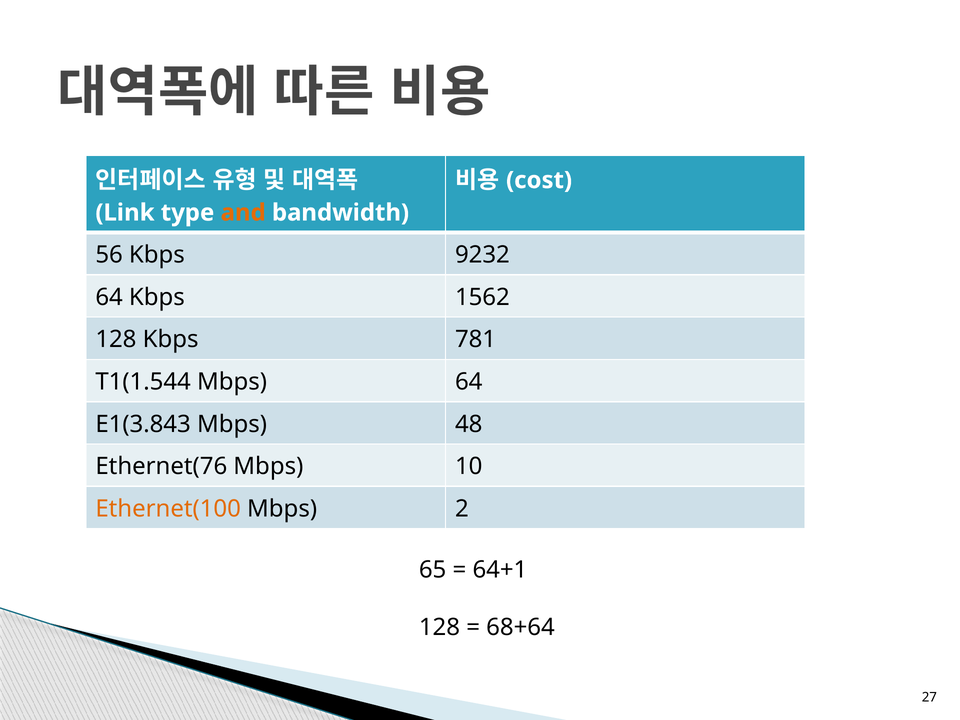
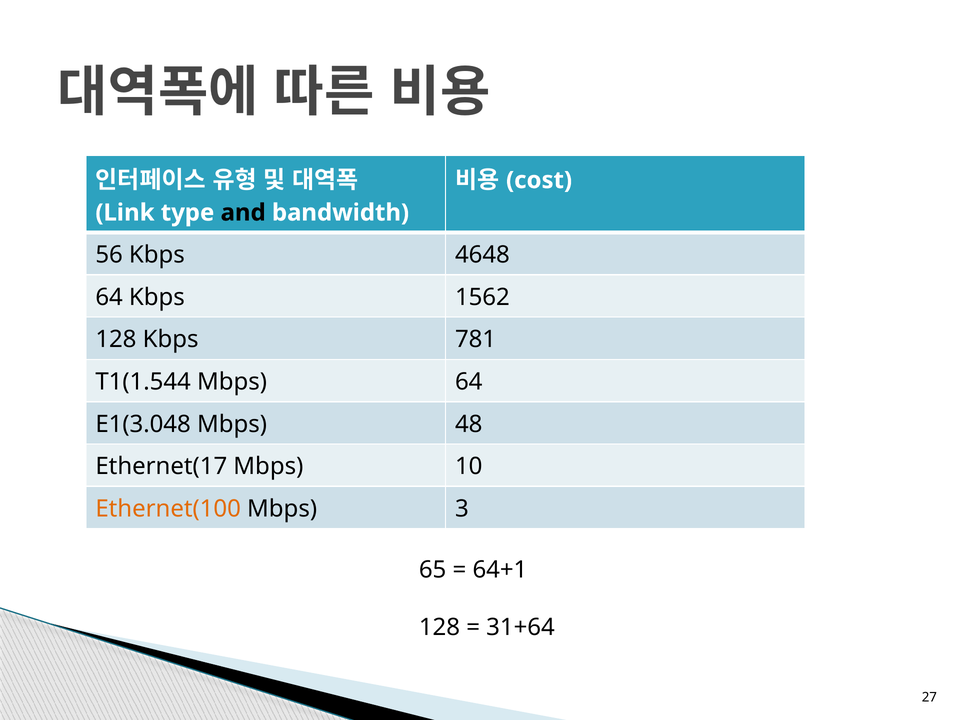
and colour: orange -> black (243, 213)
9232: 9232 -> 4648 (482, 255)
E1(3.843: E1(3.843 -> E1(3.048 (143, 424)
Ethernet(76: Ethernet(76 -> Ethernet(17 (161, 466)
2: 2 -> 3 (462, 509)
68+64: 68+64 -> 31+64 (521, 627)
